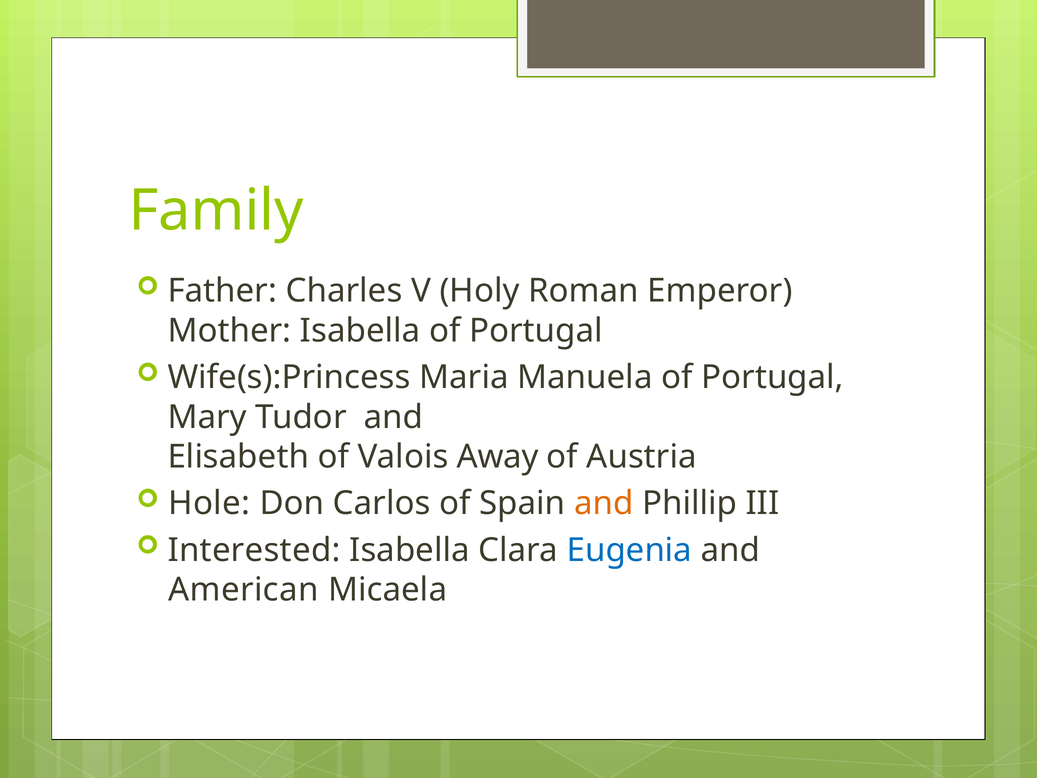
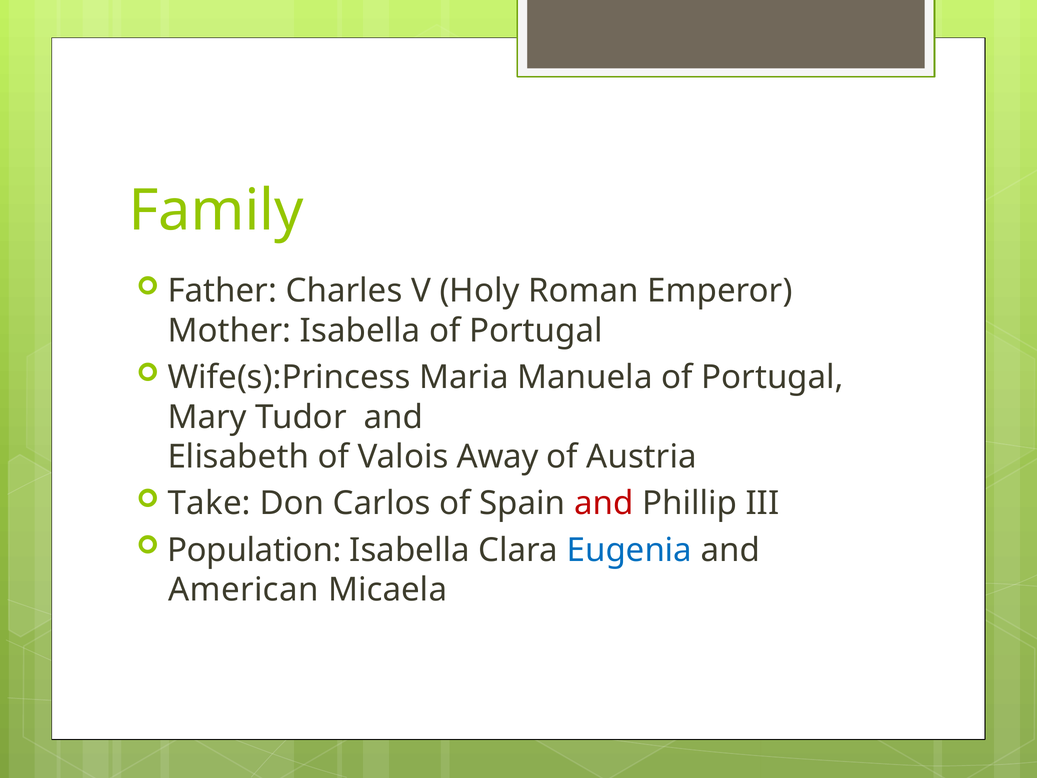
Hole: Hole -> Take (209, 503)
and colour: orange -> red (604, 503)
Interested: Interested -> Population (254, 550)
